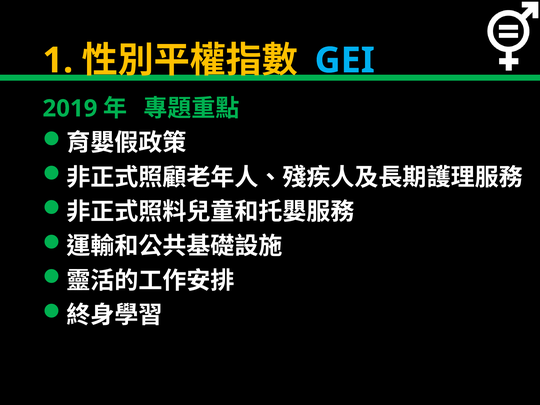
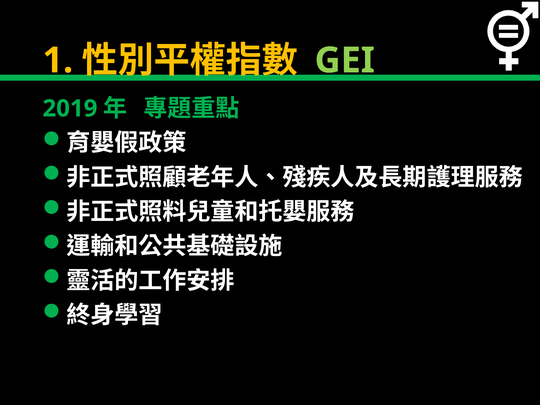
GEI colour: light blue -> light green (345, 60)
